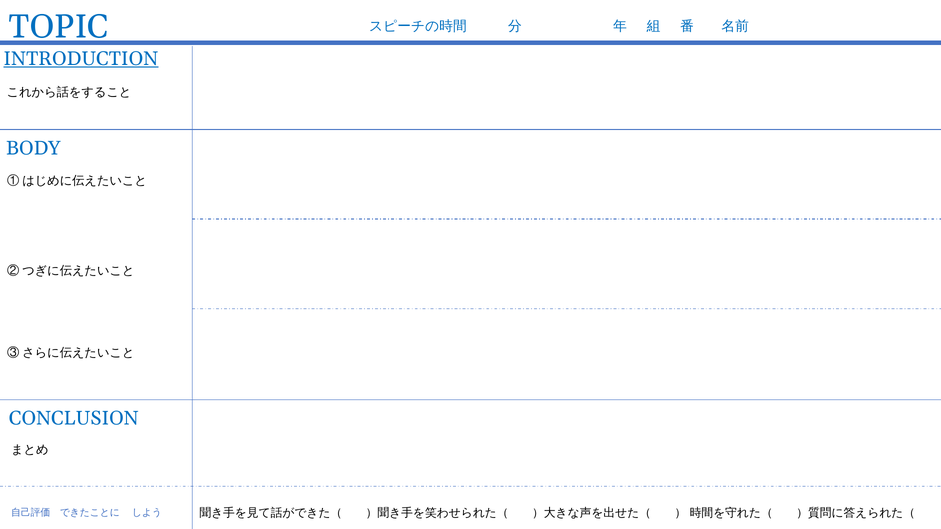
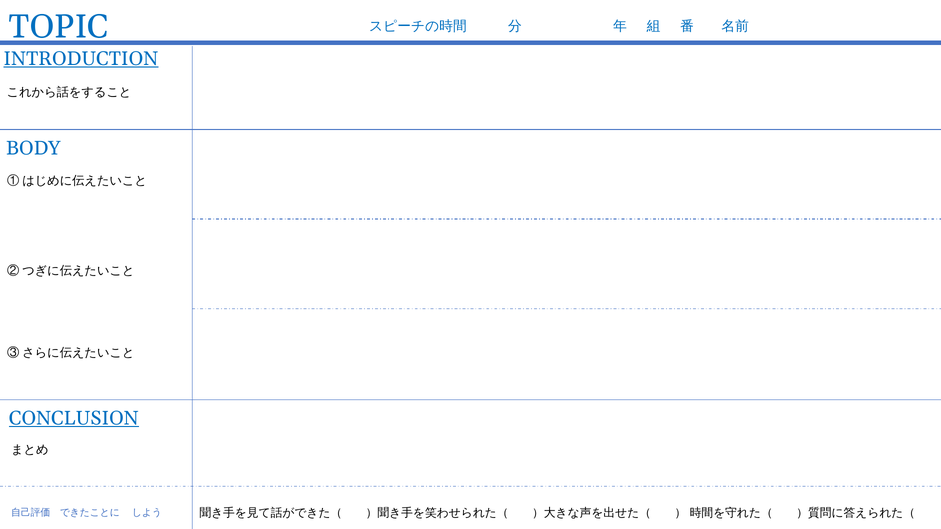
CONCLUSION underline: none -> present (74, 418)
